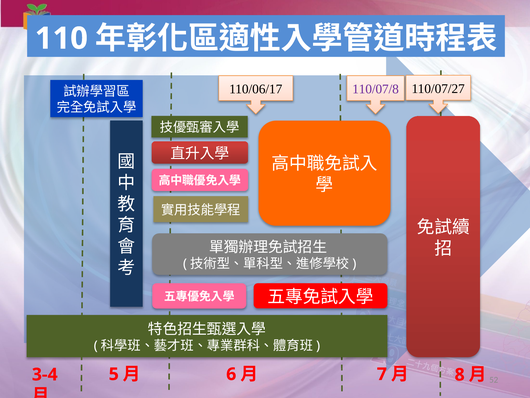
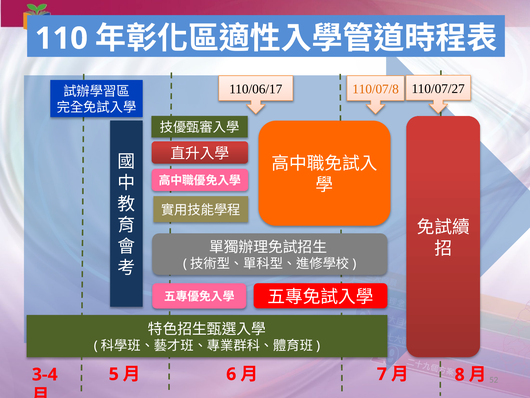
110/07/8 colour: purple -> orange (376, 89)
